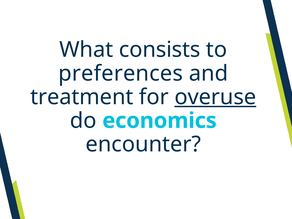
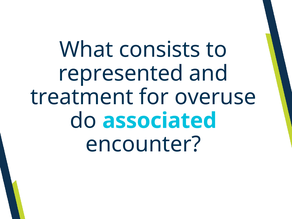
preferences: preferences -> represented (121, 73)
overuse underline: present -> none (215, 97)
economics: economics -> associated (159, 121)
